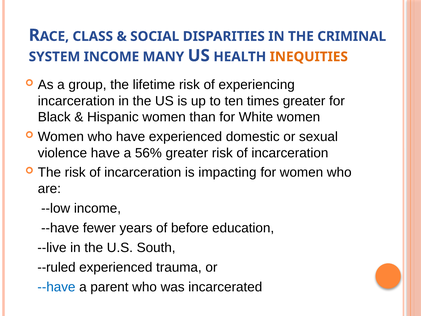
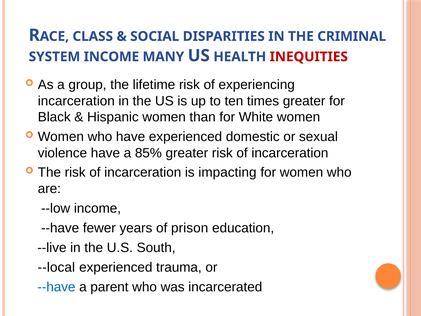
INEQUITIES colour: orange -> red (309, 57)
56%: 56% -> 85% (148, 153)
before: before -> prison (190, 228)
--ruled: --ruled -> --local (56, 267)
